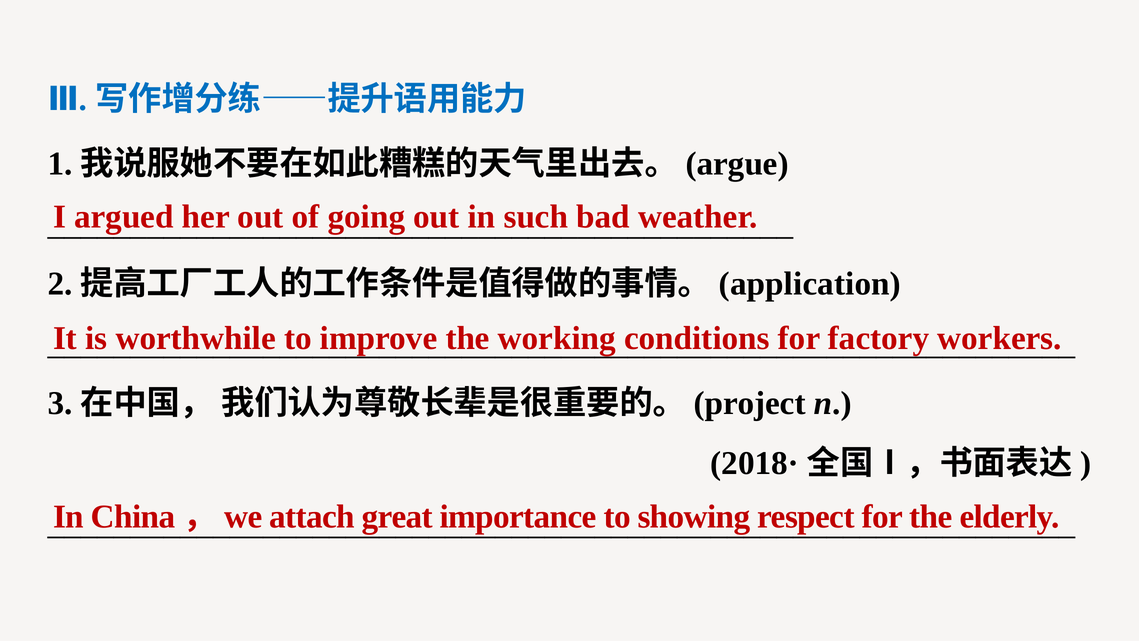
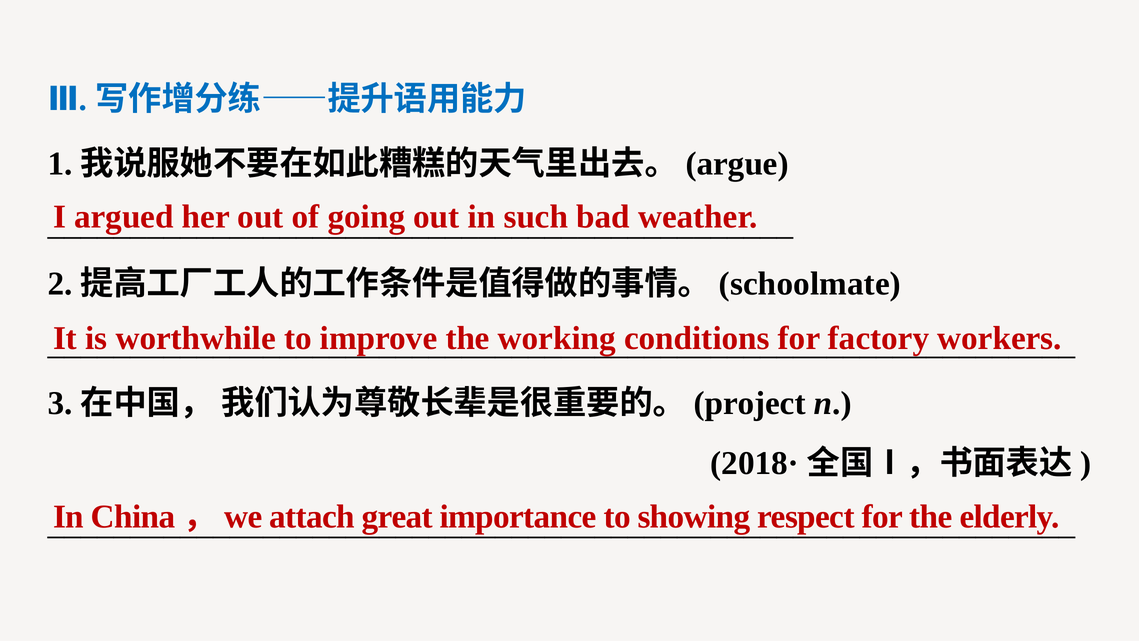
application: application -> schoolmate (810, 284)
